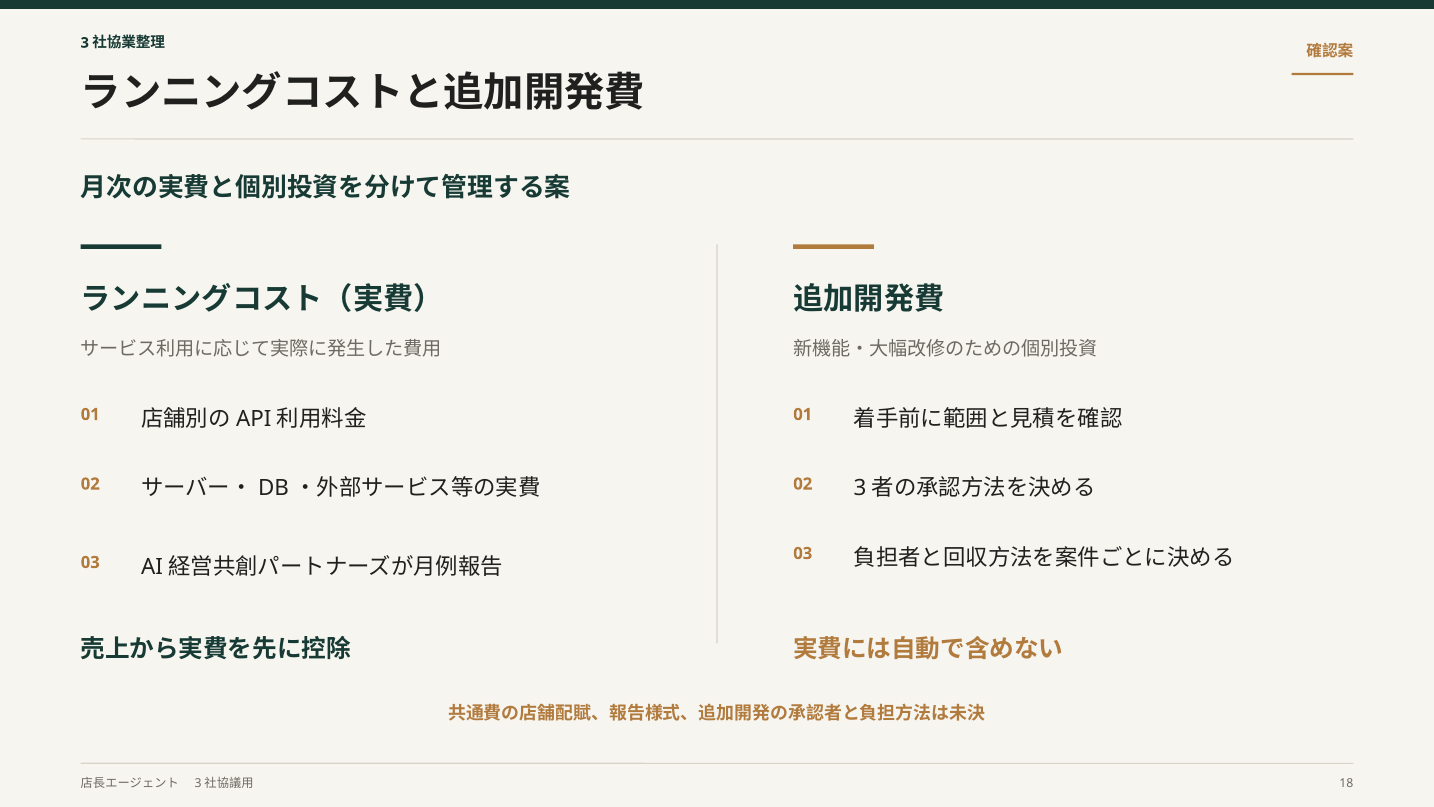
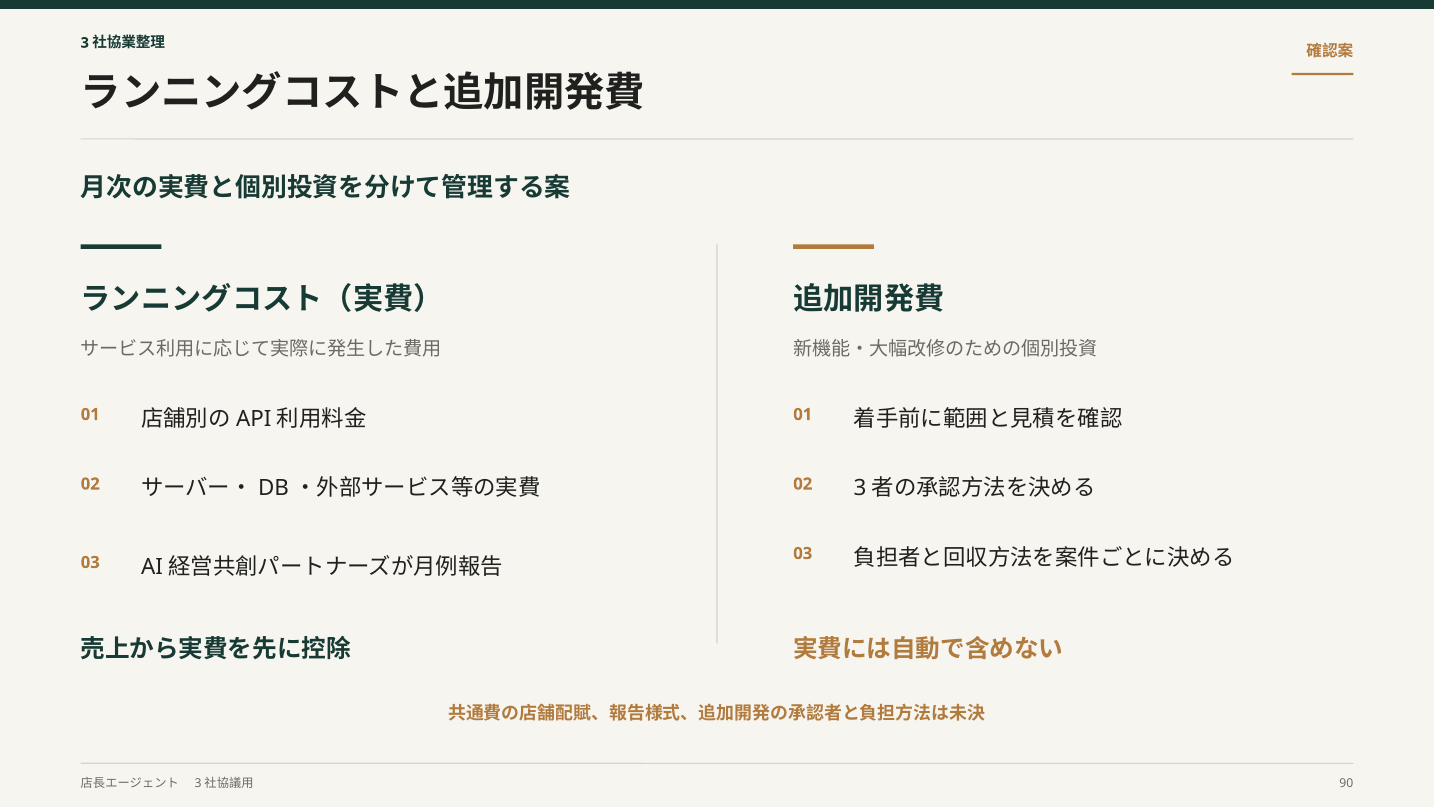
18: 18 -> 90 (1346, 783)
